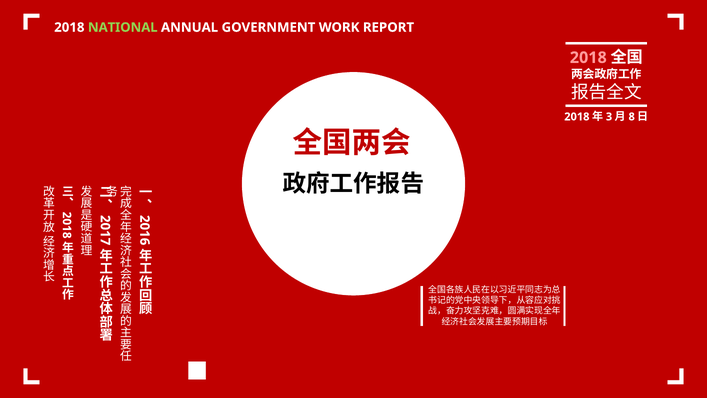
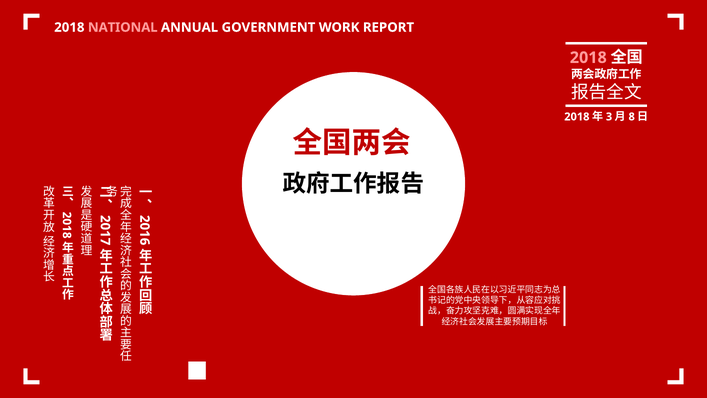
NATIONAL colour: light green -> pink (123, 27)
